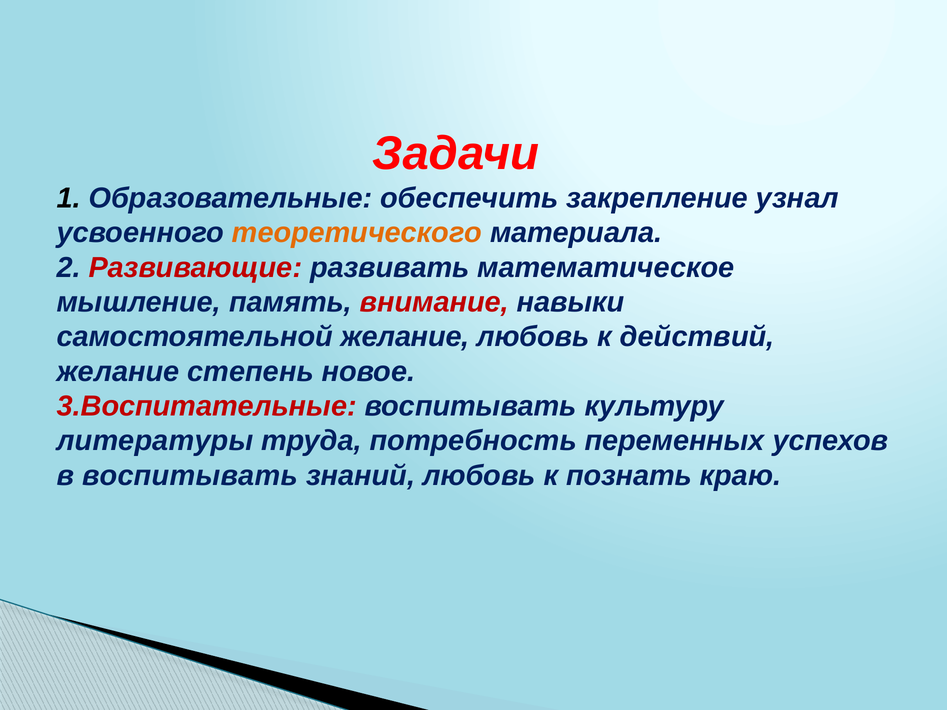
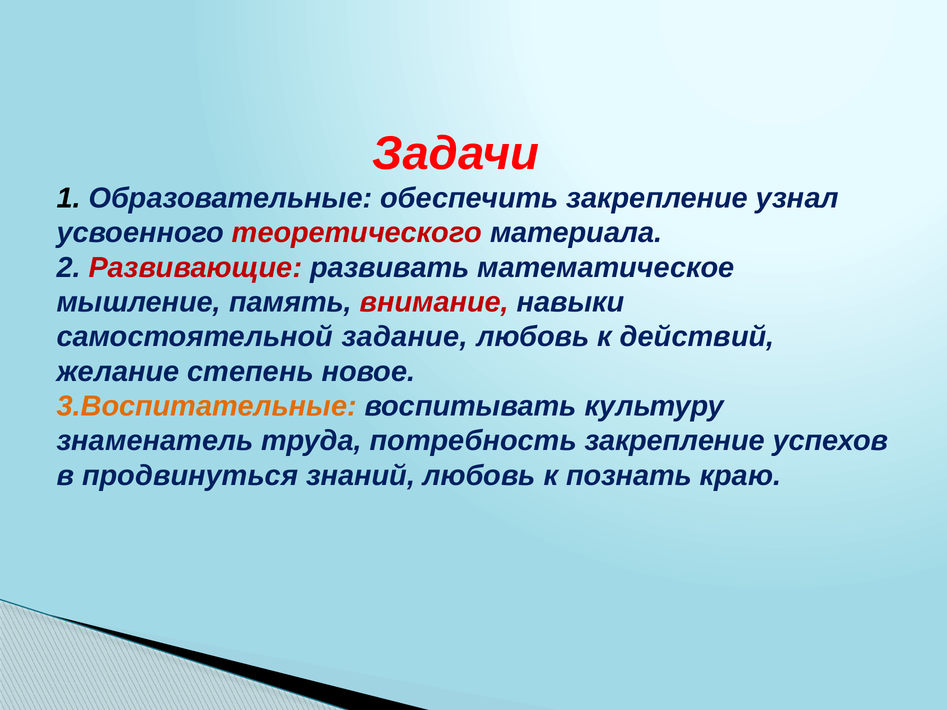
теоретического colour: orange -> red (357, 233)
самостоятельной желание: желание -> задание (405, 337)
3.Воспитательные colour: red -> orange (207, 406)
литературы: литературы -> знаменатель (155, 441)
потребность переменных: переменных -> закрепление (675, 441)
в воспитывать: воспитывать -> продвинуться (190, 476)
